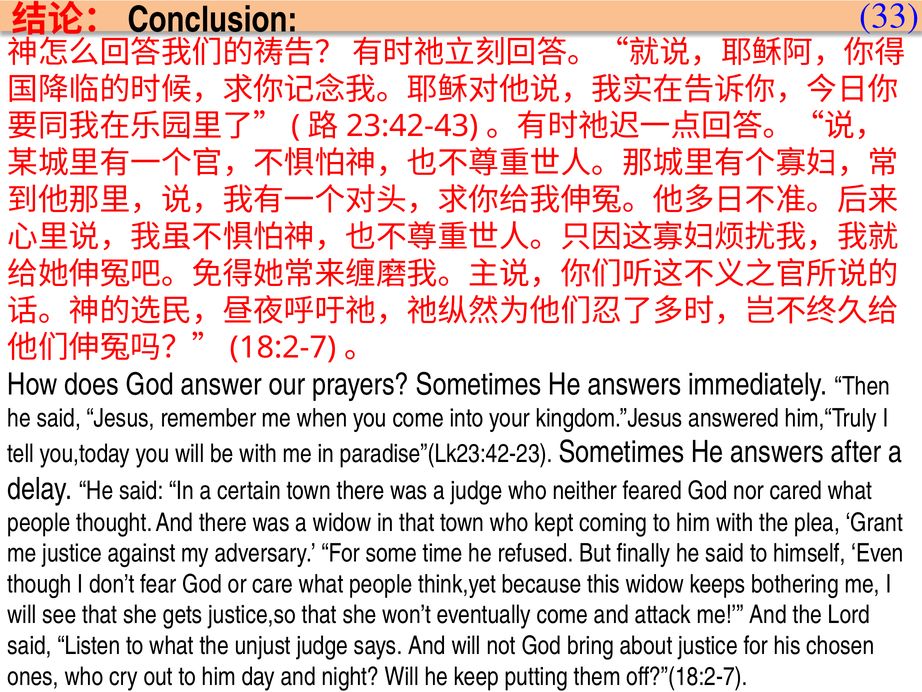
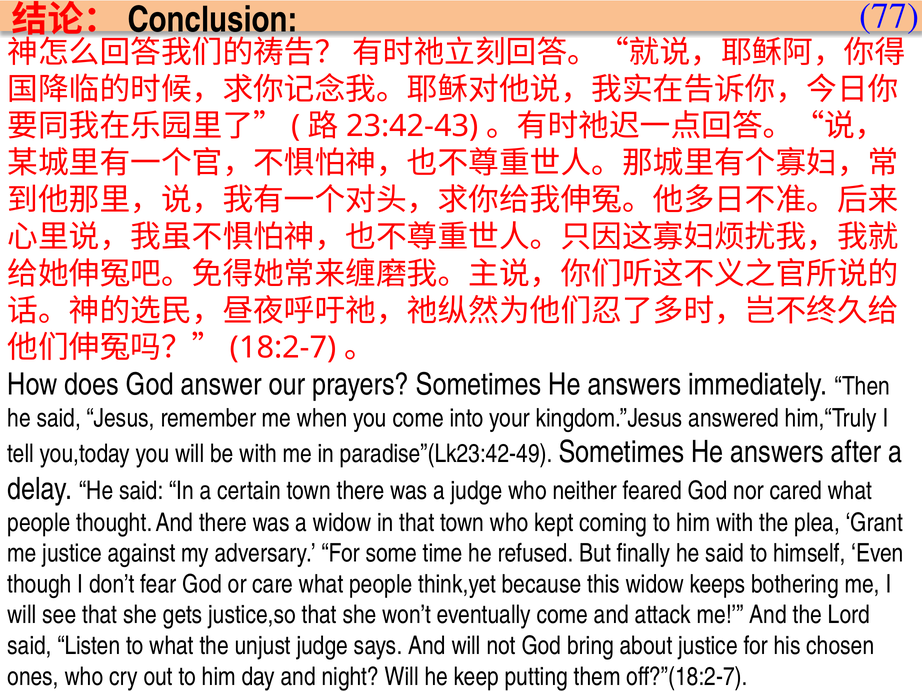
33: 33 -> 77 (889, 16)
paradise”(Lk23:42-23: paradise”(Lk23:42-23 -> paradise”(Lk23:42-49 (446, 454)
